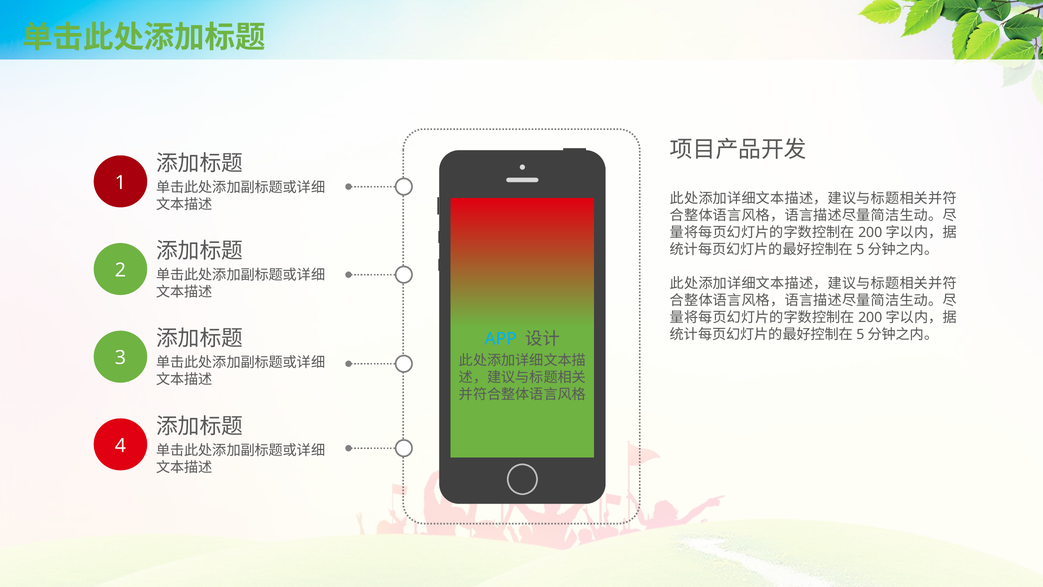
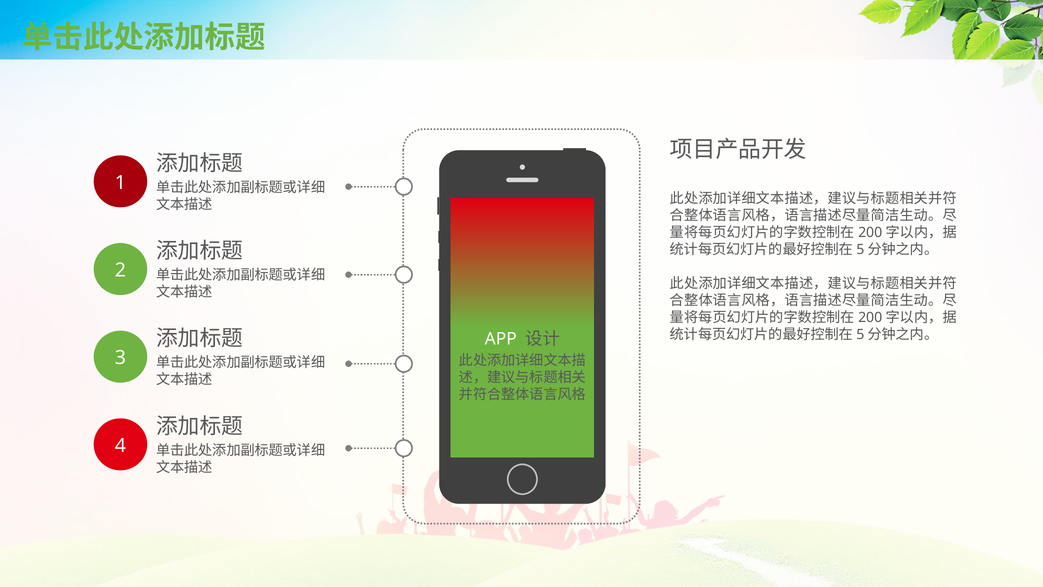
APP colour: light blue -> white (501, 339)
